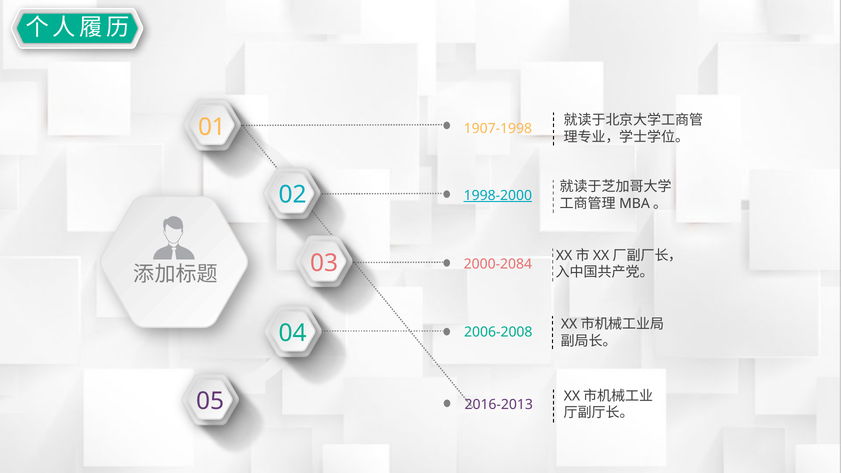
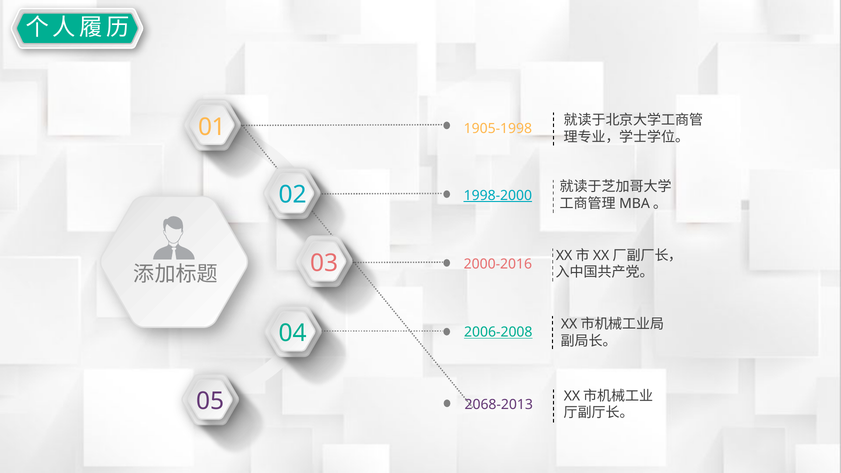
1907-1998: 1907-1998 -> 1905-1998 (498, 129)
2000-2084: 2000-2084 -> 2000-2016 (498, 264)
2006-2008 underline: none -> present (498, 332)
2016-2013: 2016-2013 -> 2068-2013 (499, 404)
